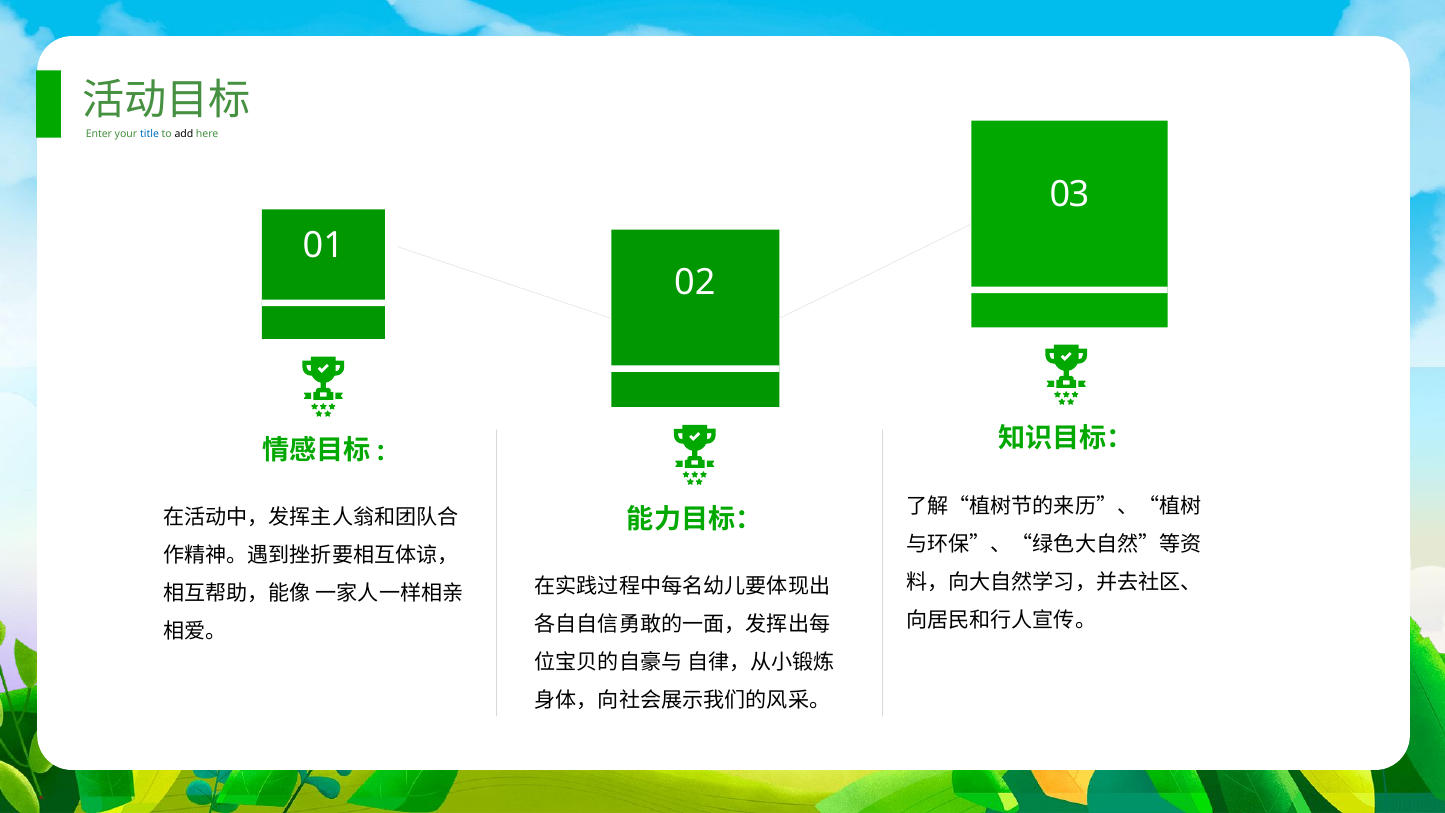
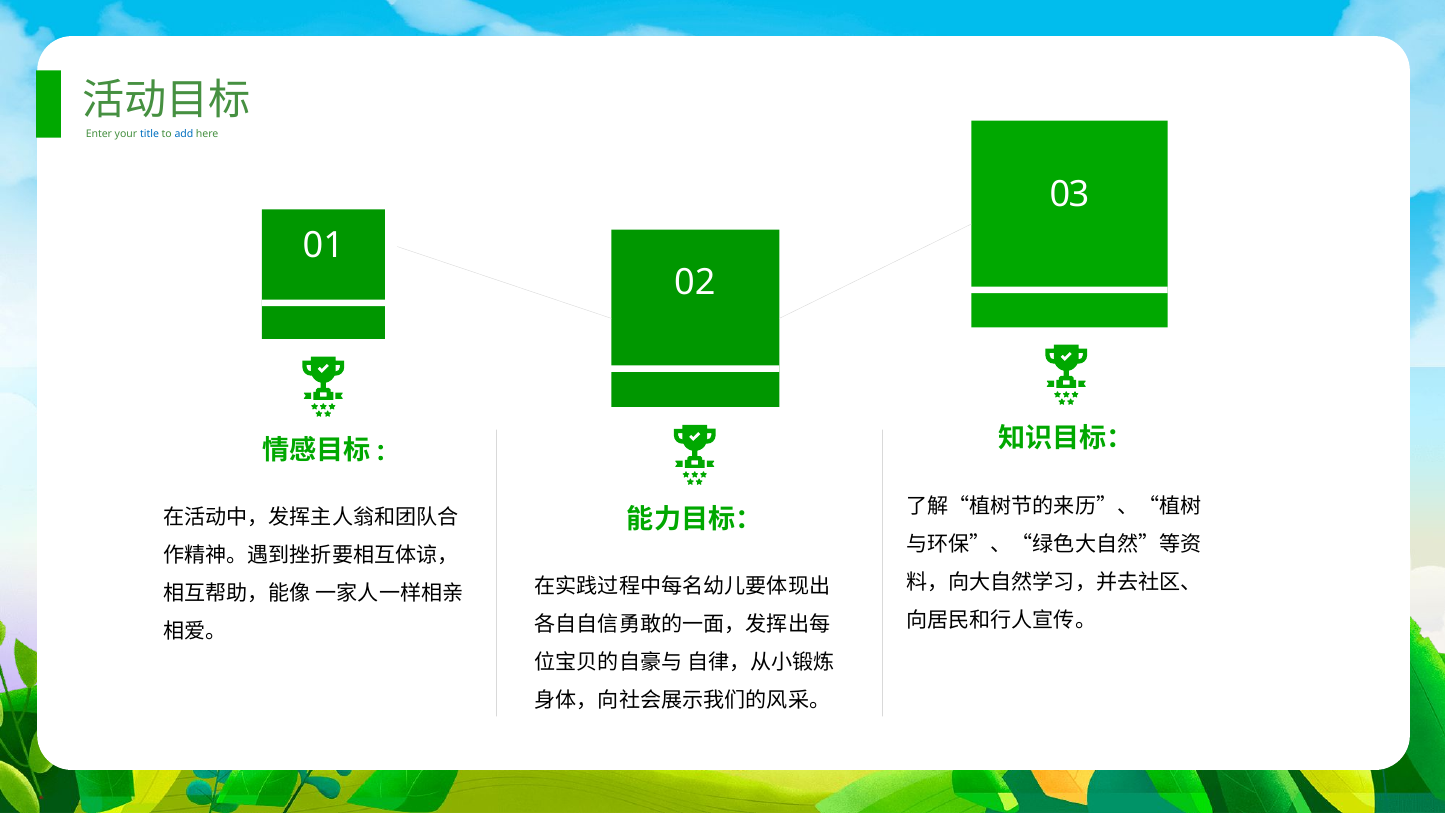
add colour: black -> blue (184, 134)
